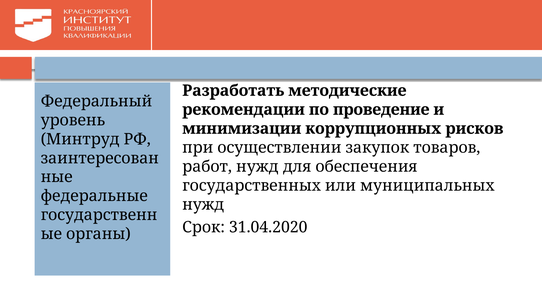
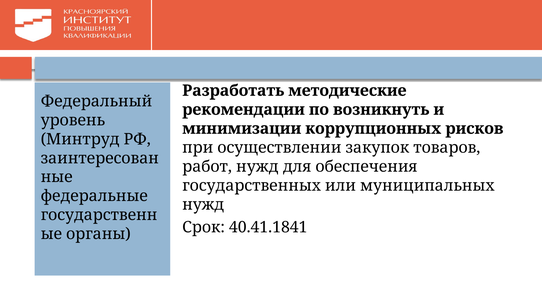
проведение: проведение -> возникнуть (381, 110)
31.04.2020: 31.04.2020 -> 40.41.1841 (268, 227)
